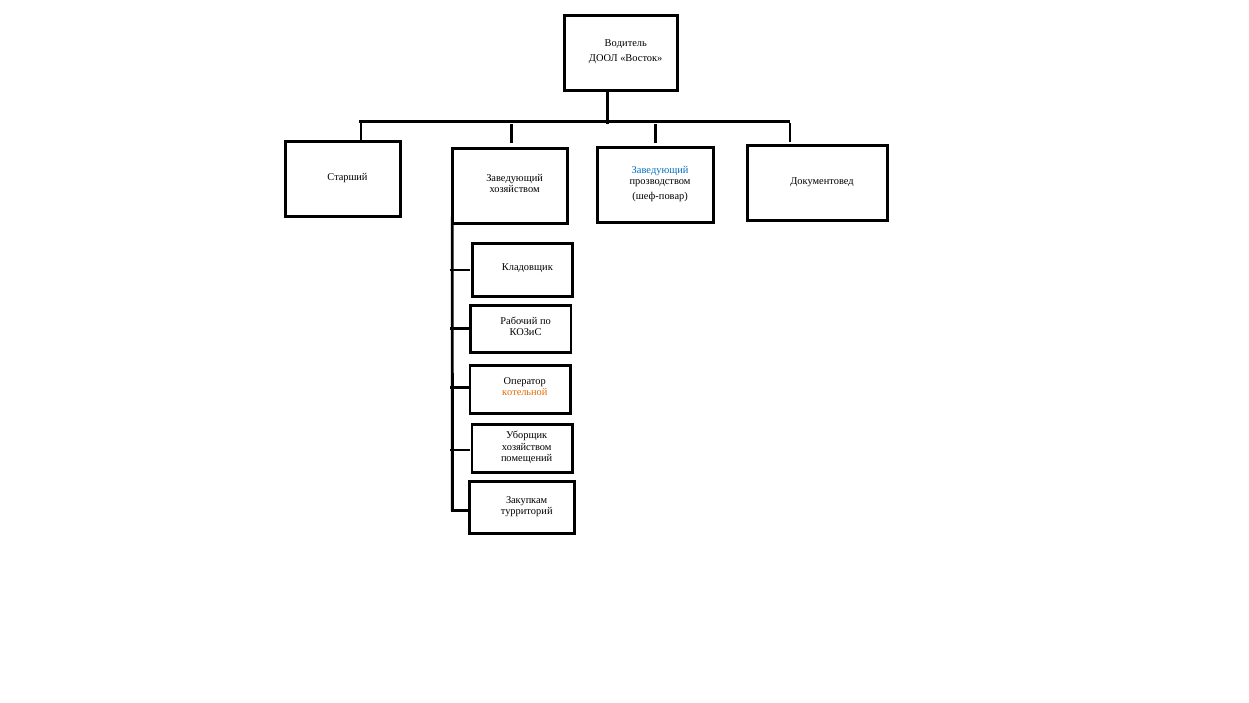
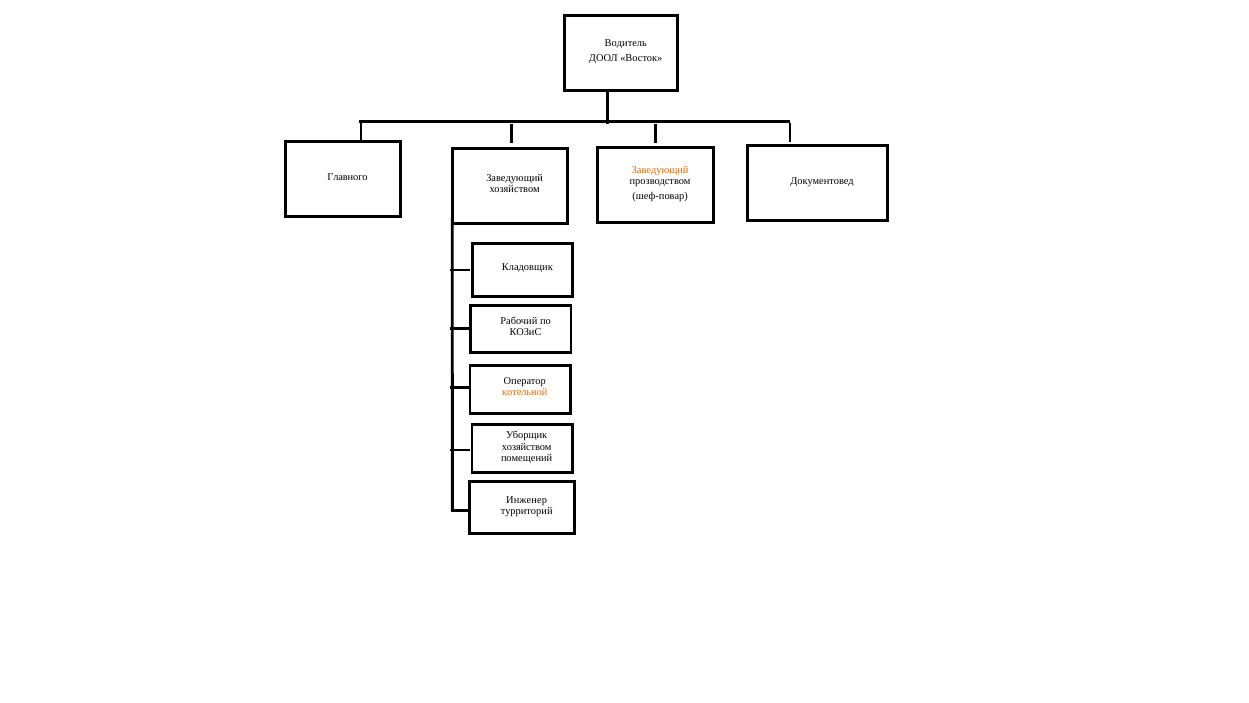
Заведующий colour: blue -> orange (660, 170)
Старший: Старший -> Главного (348, 176)
Закупкам: Закупкам -> Инженер (527, 499)
